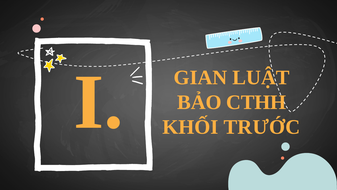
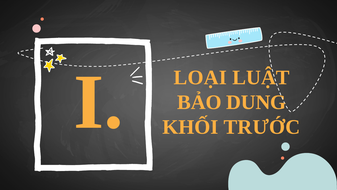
GIAN: GIAN -> LOẠI (200, 77)
CTHH: CTHH -> DUNG (256, 102)
